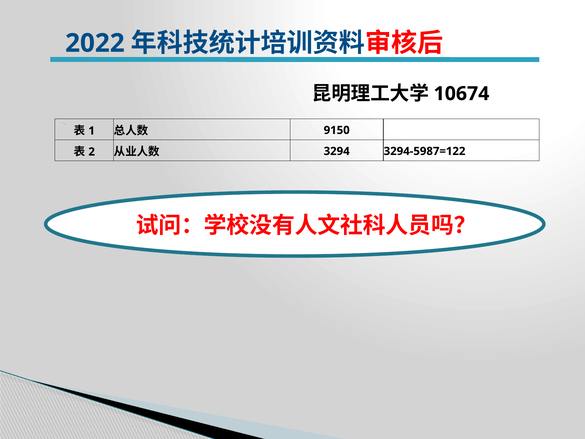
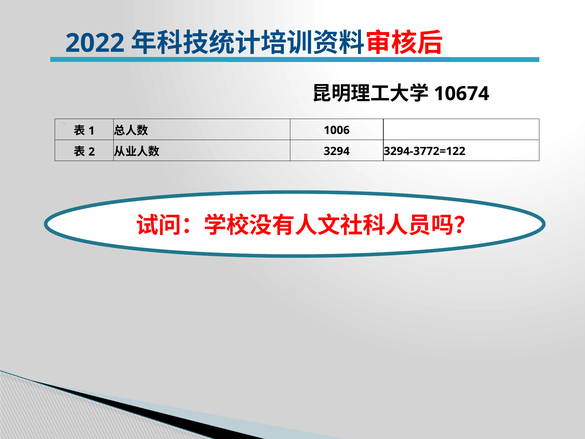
9150: 9150 -> 1006 (337, 130)
3294-5987=122: 3294-5987=122 -> 3294-3772=122 (425, 151)
